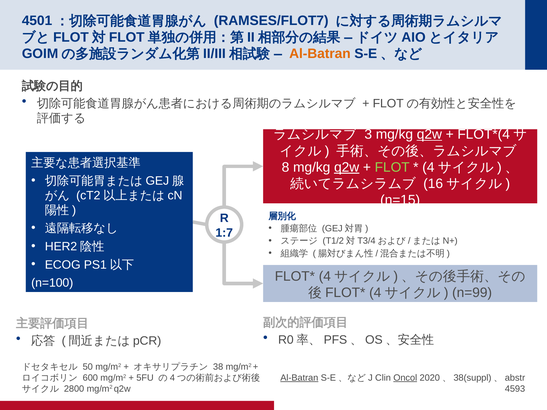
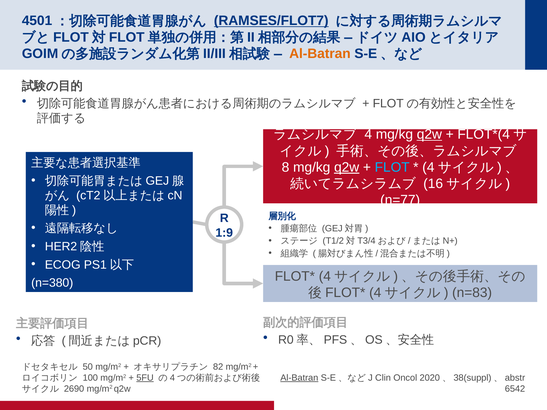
RAMSES/FLOT7 underline: none -> present (271, 21)
3: 3 -> 4 (368, 135)
FLOT colour: light green -> light blue (392, 167)
n=15: n=15 -> n=77 (400, 200)
1:7: 1:7 -> 1:9 (224, 233)
n=100: n=100 -> n=380 (52, 283)
n=99: n=99 -> n=83 (472, 293)
38: 38 -> 82 (218, 367)
Oncol underline: present -> none (405, 378)
600: 600 -> 100 (90, 378)
5FU underline: none -> present (145, 378)
4593: 4593 -> 6542 (515, 389)
2800: 2800 -> 2690 (74, 389)
